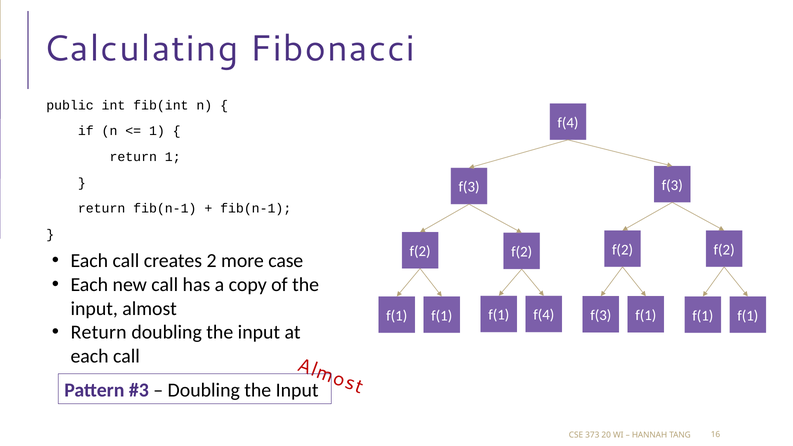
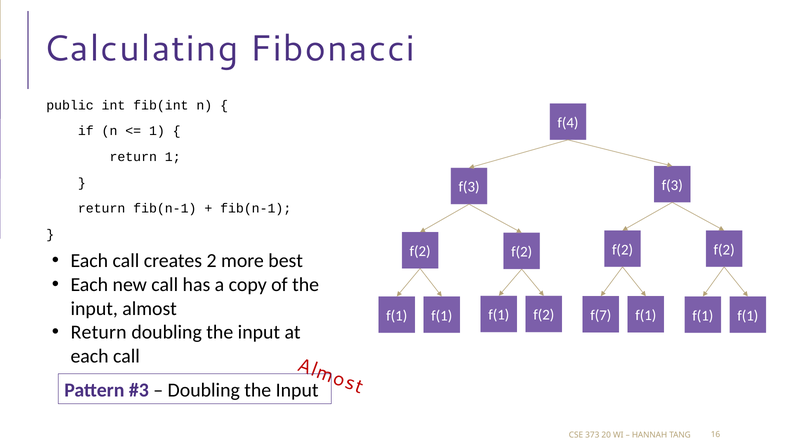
case: case -> best (286, 261)
f(1 f(4: f(4 -> f(2 (544, 315)
f(3: f(3 -> f(7 (601, 315)
